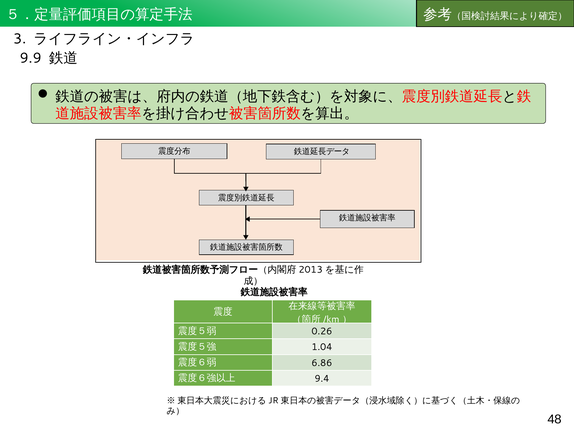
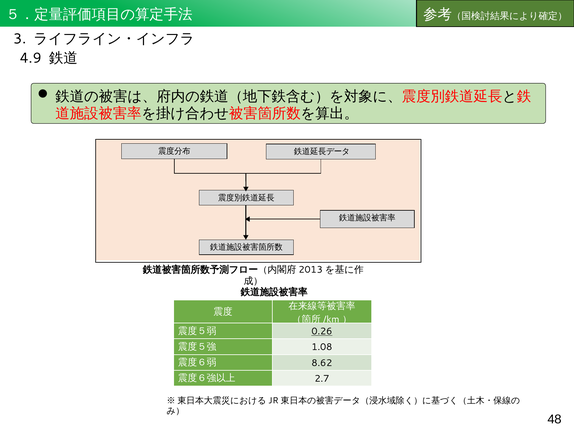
9.9: 9.9 -> 4.9 (31, 58)
0.26 underline: none -> present (322, 332)
1.04: 1.04 -> 1.08 (322, 348)
6.86: 6.86 -> 8.62 (322, 363)
9.4: 9.4 -> 2.7 (322, 379)
